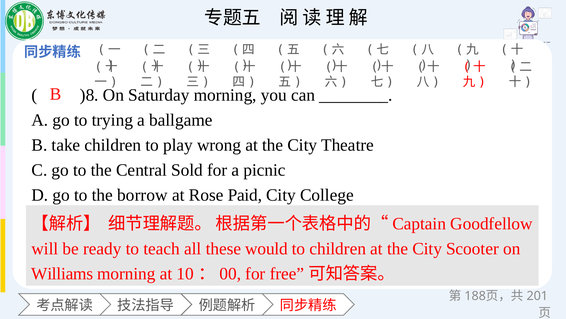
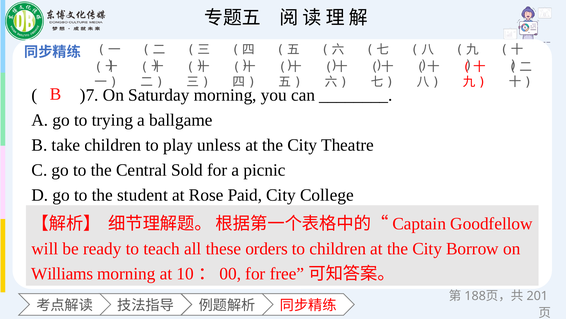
)8: )8 -> )7 (89, 95)
wrong: wrong -> unless (219, 145)
borrow: borrow -> student (142, 195)
would: would -> orders (267, 248)
Scooter: Scooter -> Borrow (472, 248)
